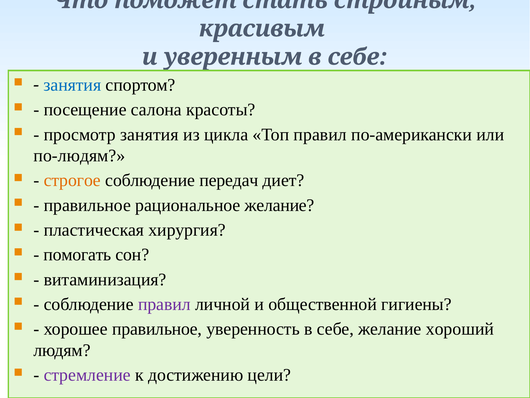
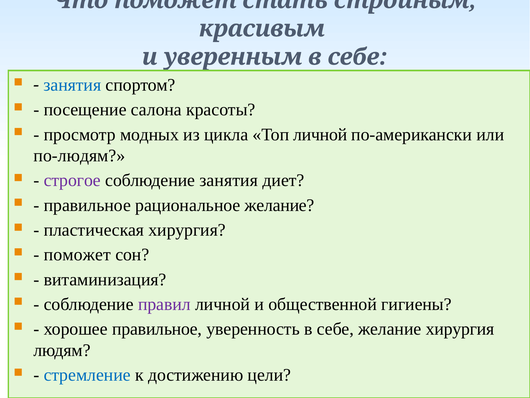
просмотр занятия: занятия -> модных (150, 134)
Топ правил: правил -> личной (320, 134)
строгое colour: orange -> purple (72, 180)
соблюдение передач: передач -> занятия (229, 180)
помогать: помогать -> поможет (77, 254)
желание хороший: хороший -> хирургия (460, 329)
стремление colour: purple -> blue (87, 375)
